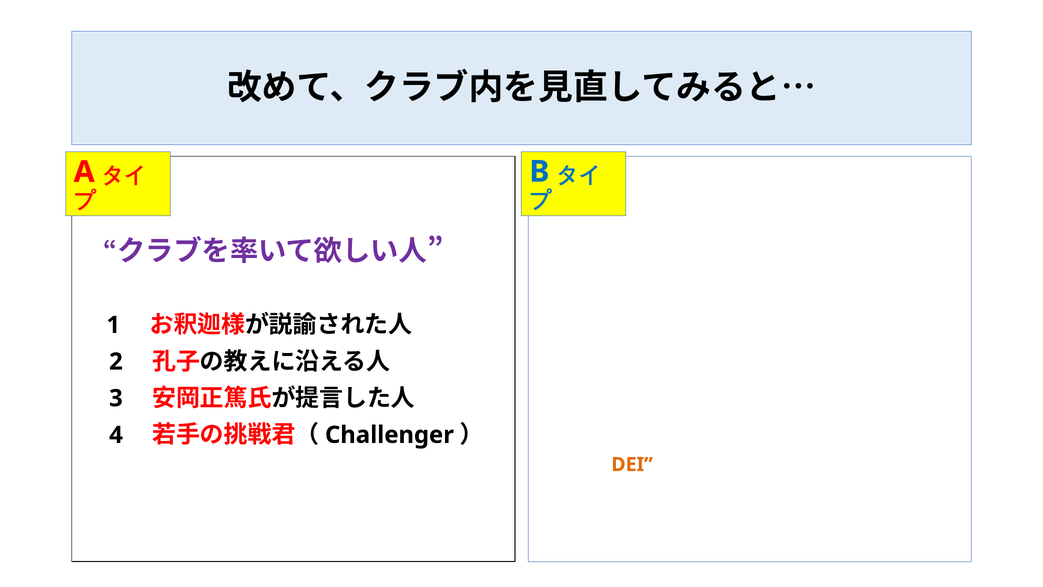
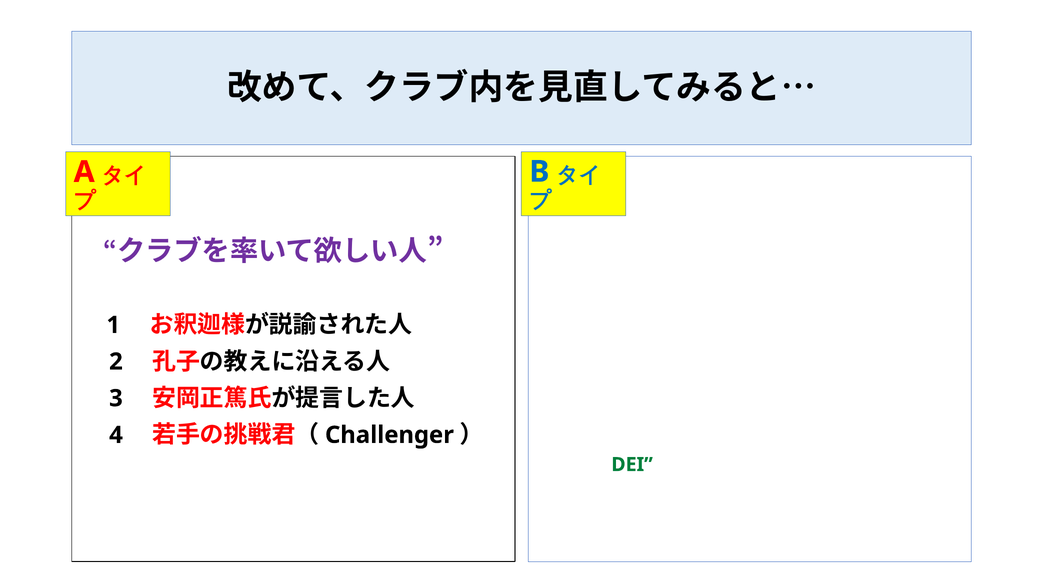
DEI colour: orange -> green (632, 464)
